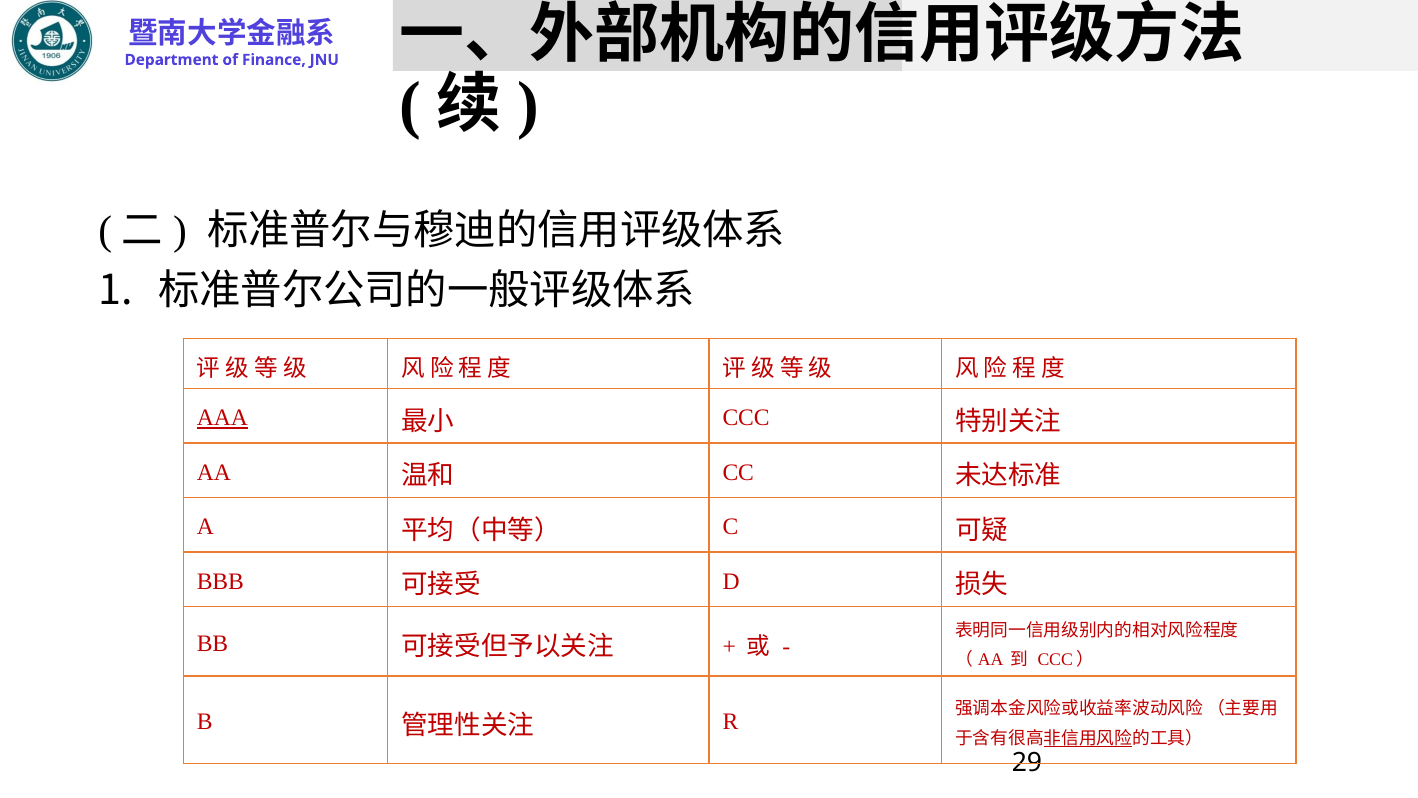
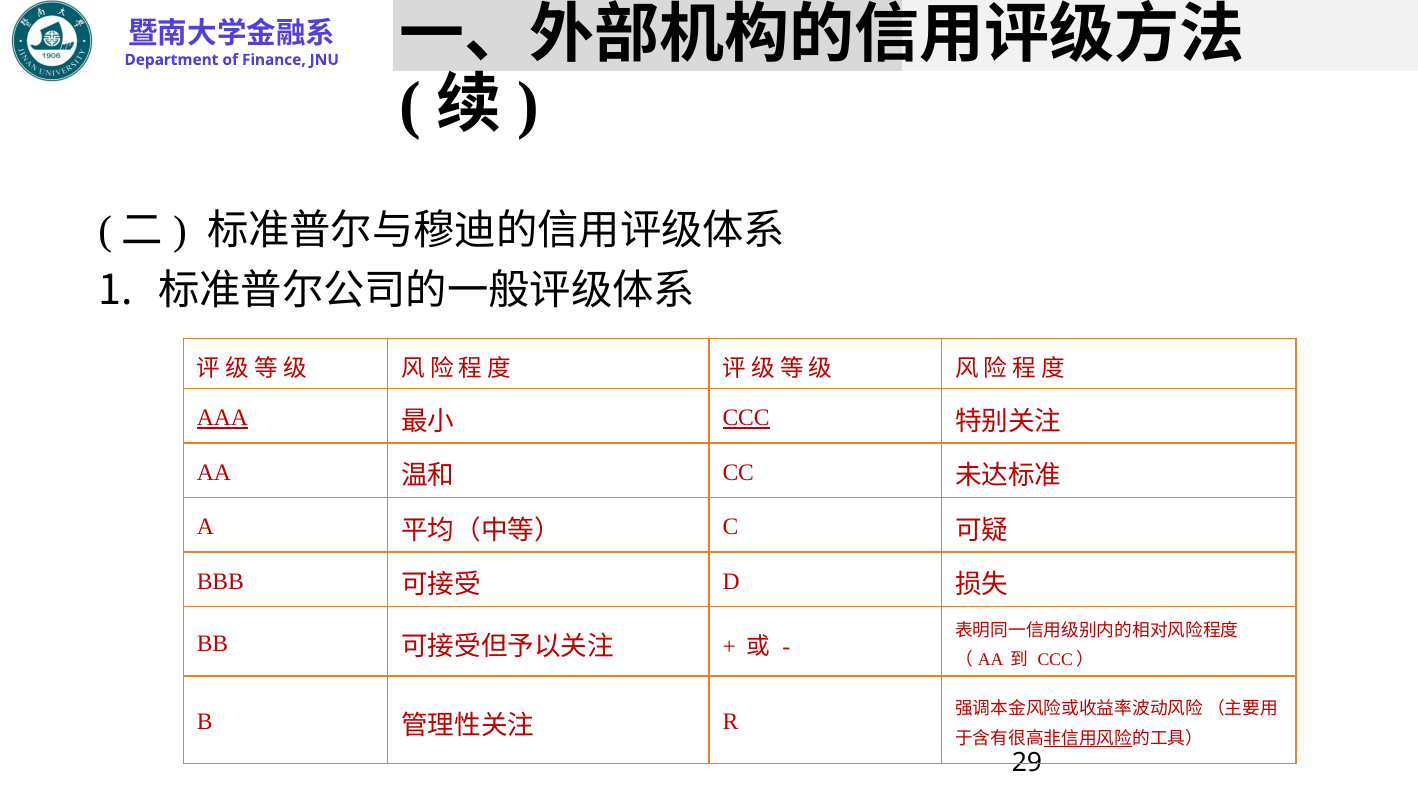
CCC underline: none -> present (746, 418)
